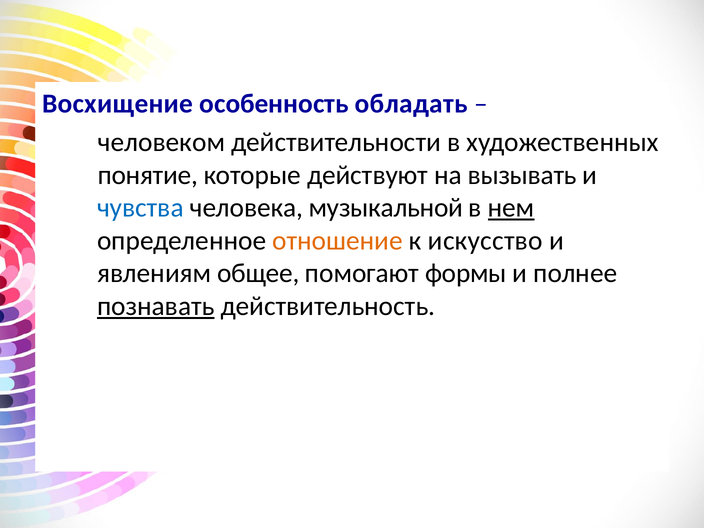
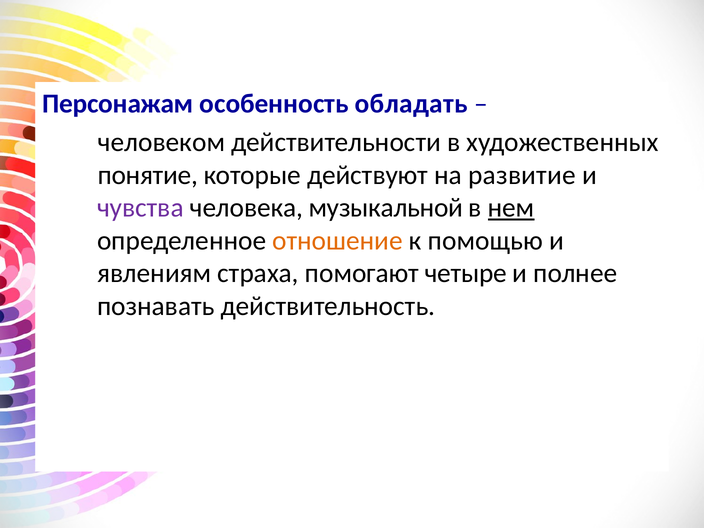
Восхищение: Восхищение -> Персонажам (118, 104)
вызывать: вызывать -> развитие (522, 175)
чувства colour: blue -> purple (140, 208)
искусство: искусство -> помощью (485, 241)
общее: общее -> страха (258, 273)
формы: формы -> четыре (466, 273)
познавать underline: present -> none (156, 306)
